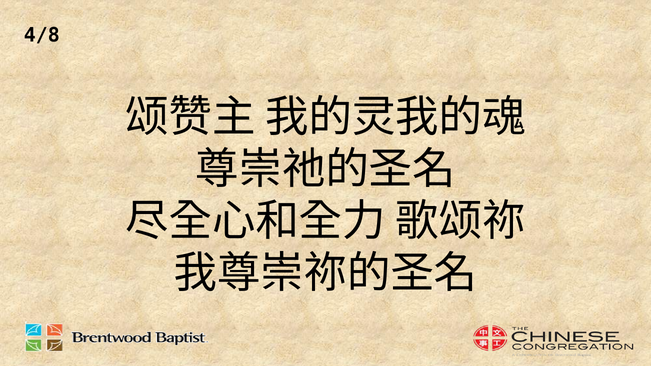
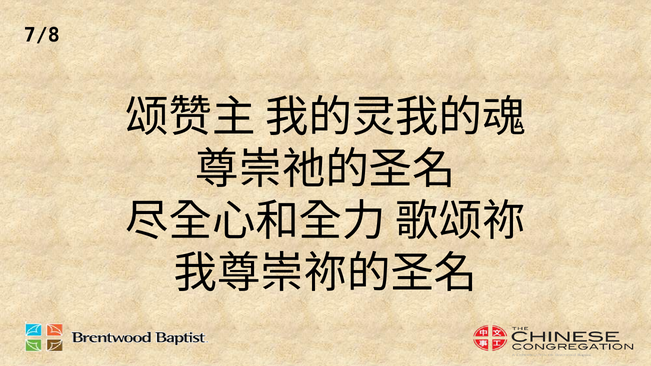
4/8: 4/8 -> 7/8 (42, 35)
